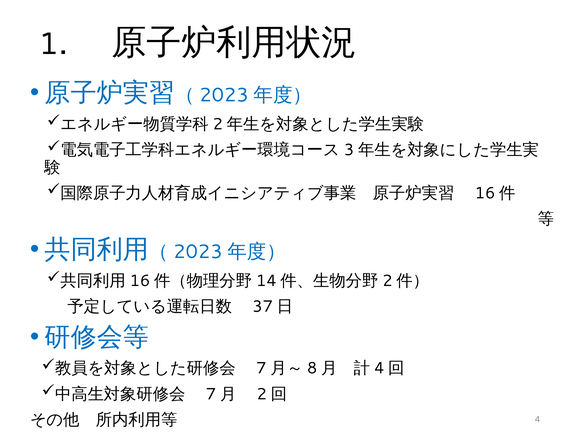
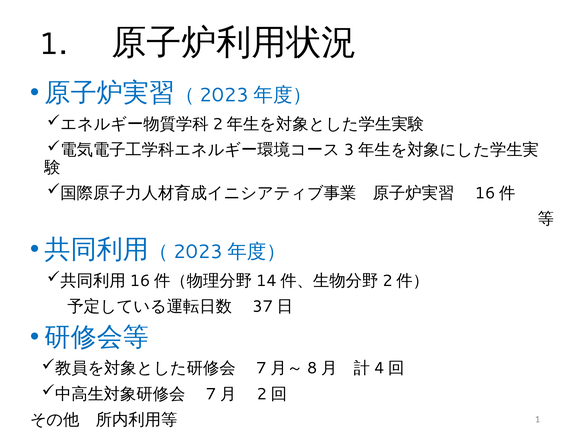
4: 4 -> 1 (537, 420)
